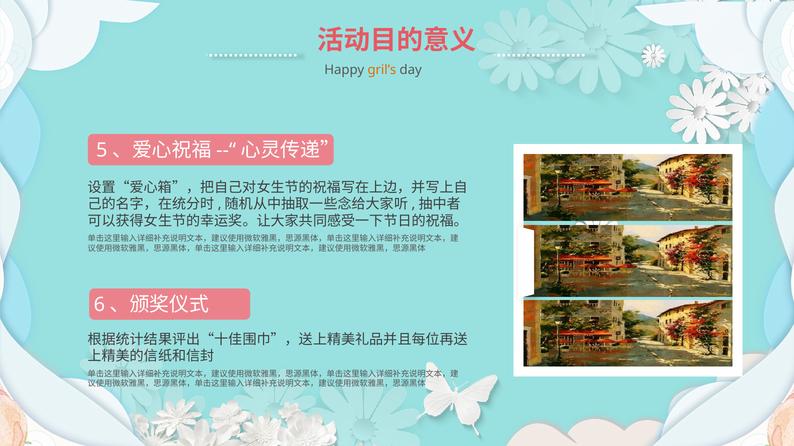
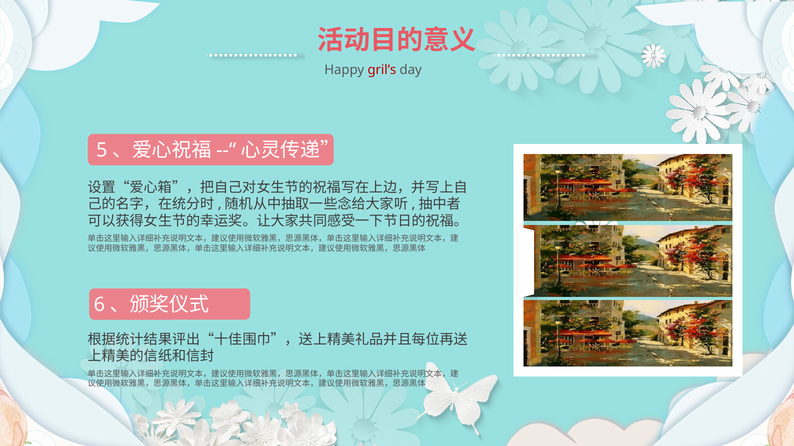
gril’s colour: orange -> red (382, 70)
